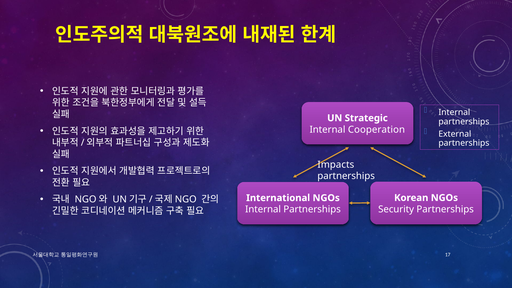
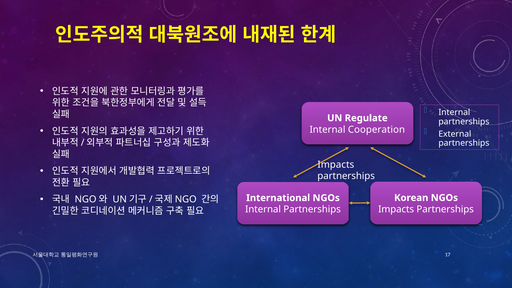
Strategic: Strategic -> Regulate (366, 118)
Security: Security -> Impacts (396, 209)
